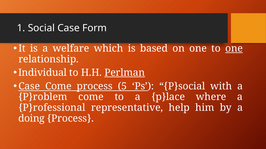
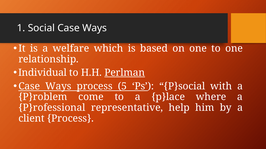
Social Case Form: Form -> Ways (95, 28)
one underline: present -> none (234, 49)
Come: Come -> Ways (58, 87)
doing: doing -> client (31, 119)
